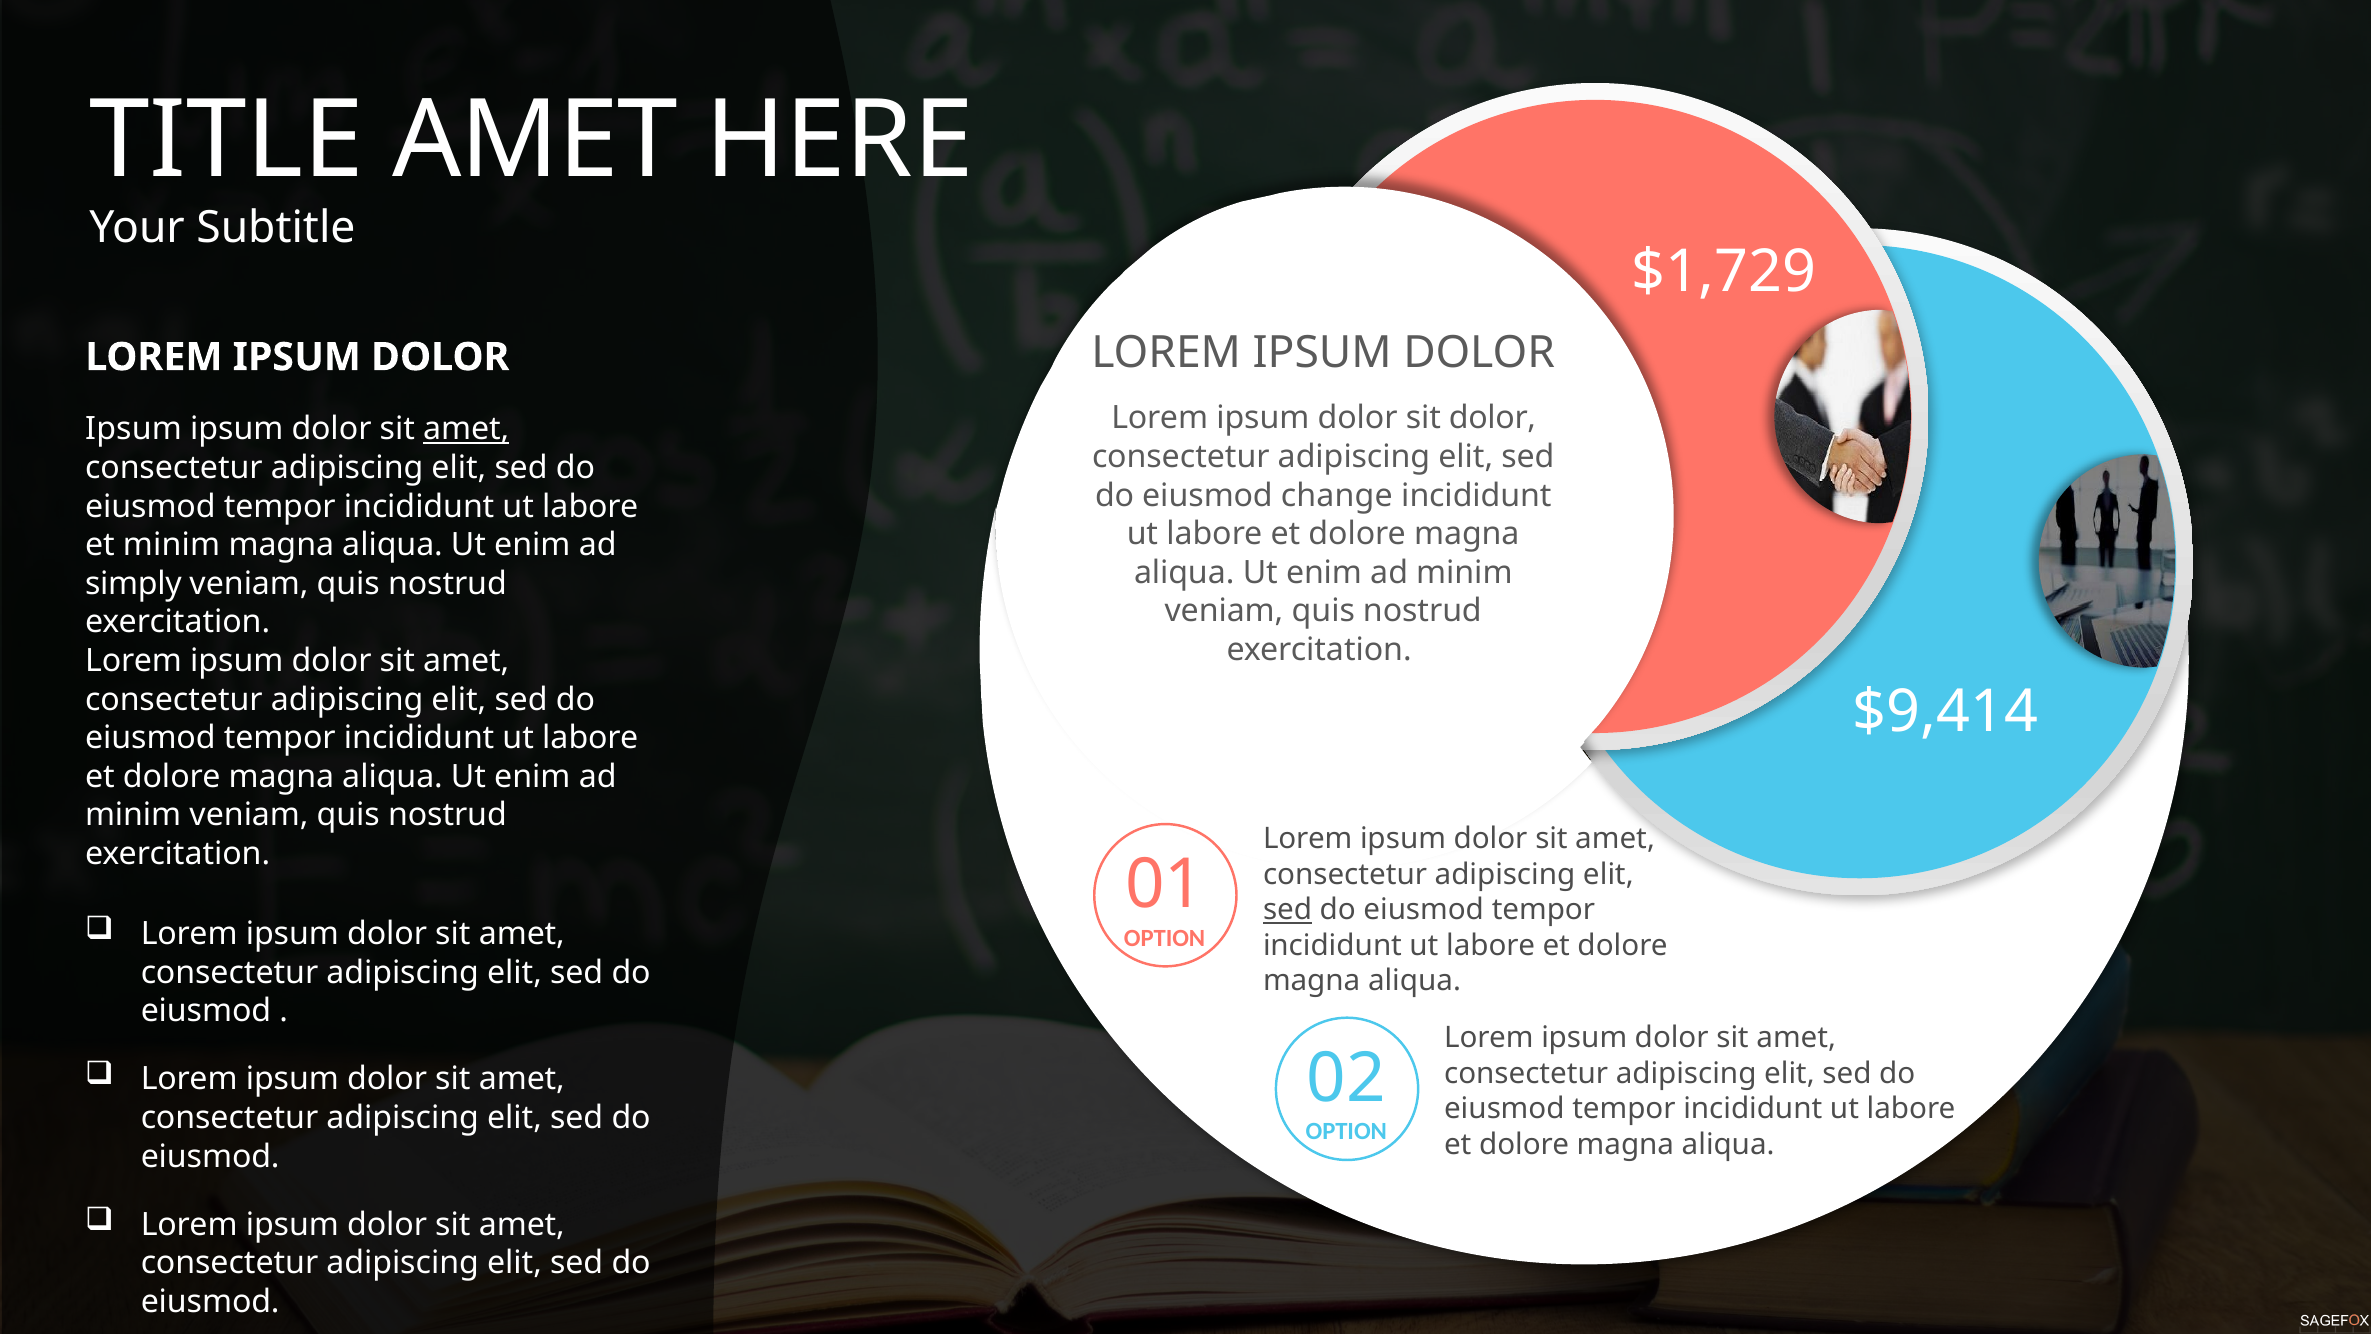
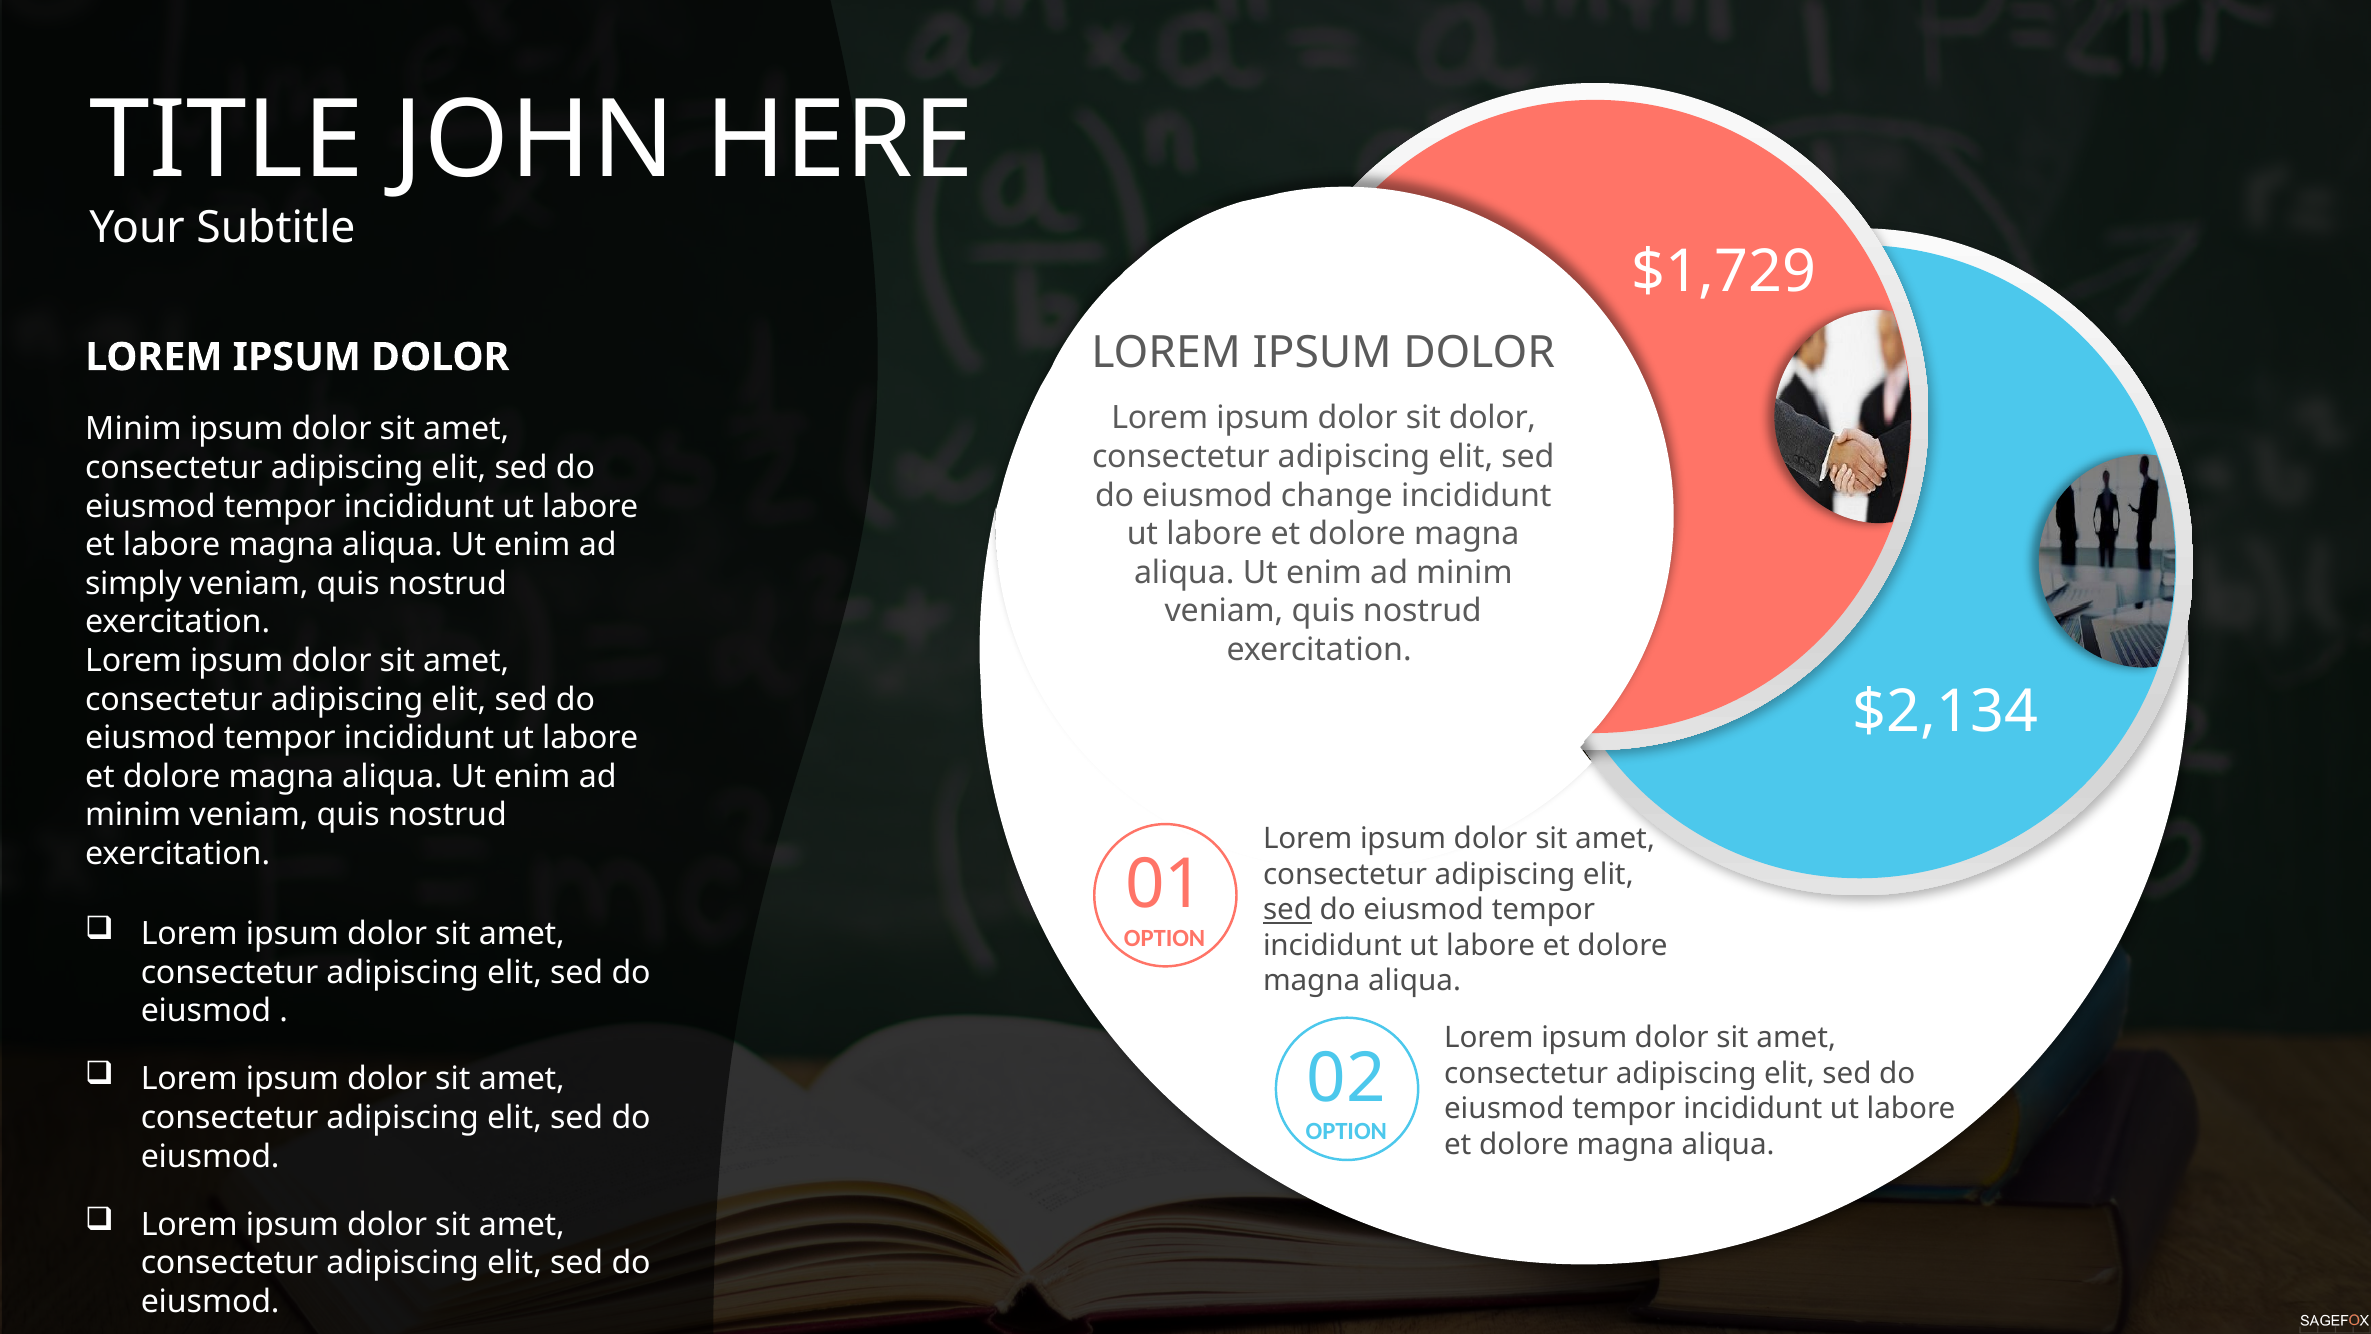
TITLE AMET: AMET -> JOHN (534, 141)
Ipsum: Ipsum -> Minim (133, 429)
amet underline: present -> none (466, 429)
et minim: minim -> labore (172, 545)
$9,414: $9,414 -> $2,134 (1945, 712)
